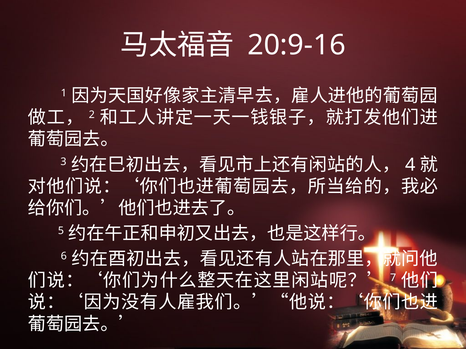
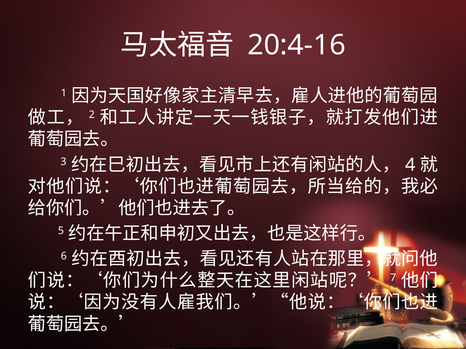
20:9-16: 20:9-16 -> 20:4-16 (297, 45)
